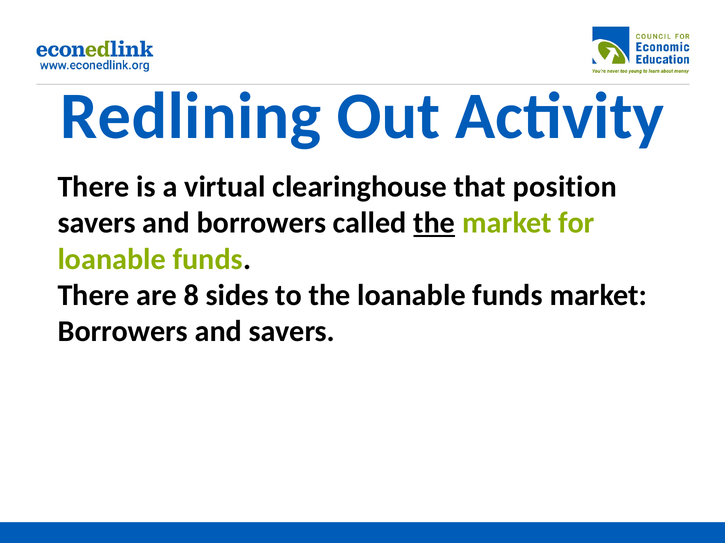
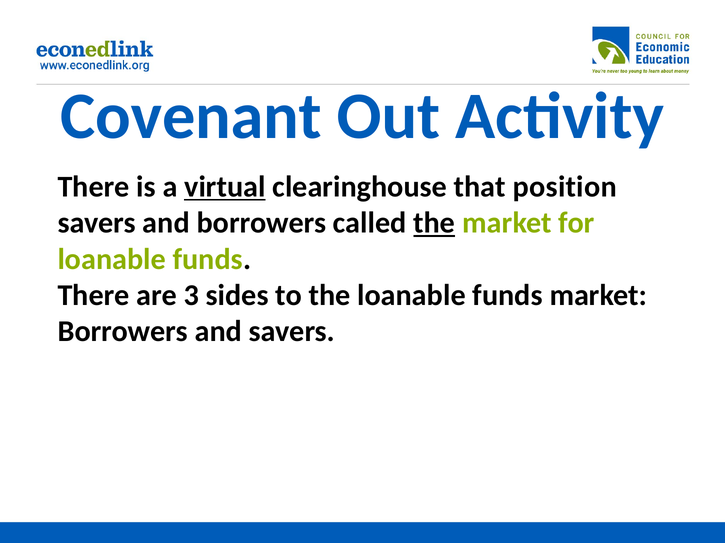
Redlining: Redlining -> Covenant (191, 116)
virtual underline: none -> present (225, 187)
8: 8 -> 3 (191, 296)
